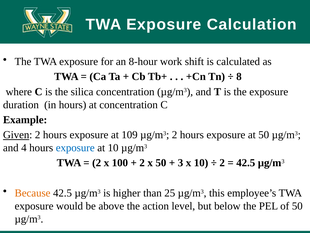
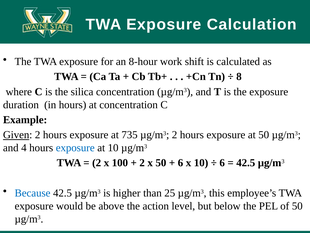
109: 109 -> 735 (130, 135)
3: 3 -> 6 (180, 163)
2: 2 -> 6 (222, 163)
Because colour: orange -> blue (33, 193)
